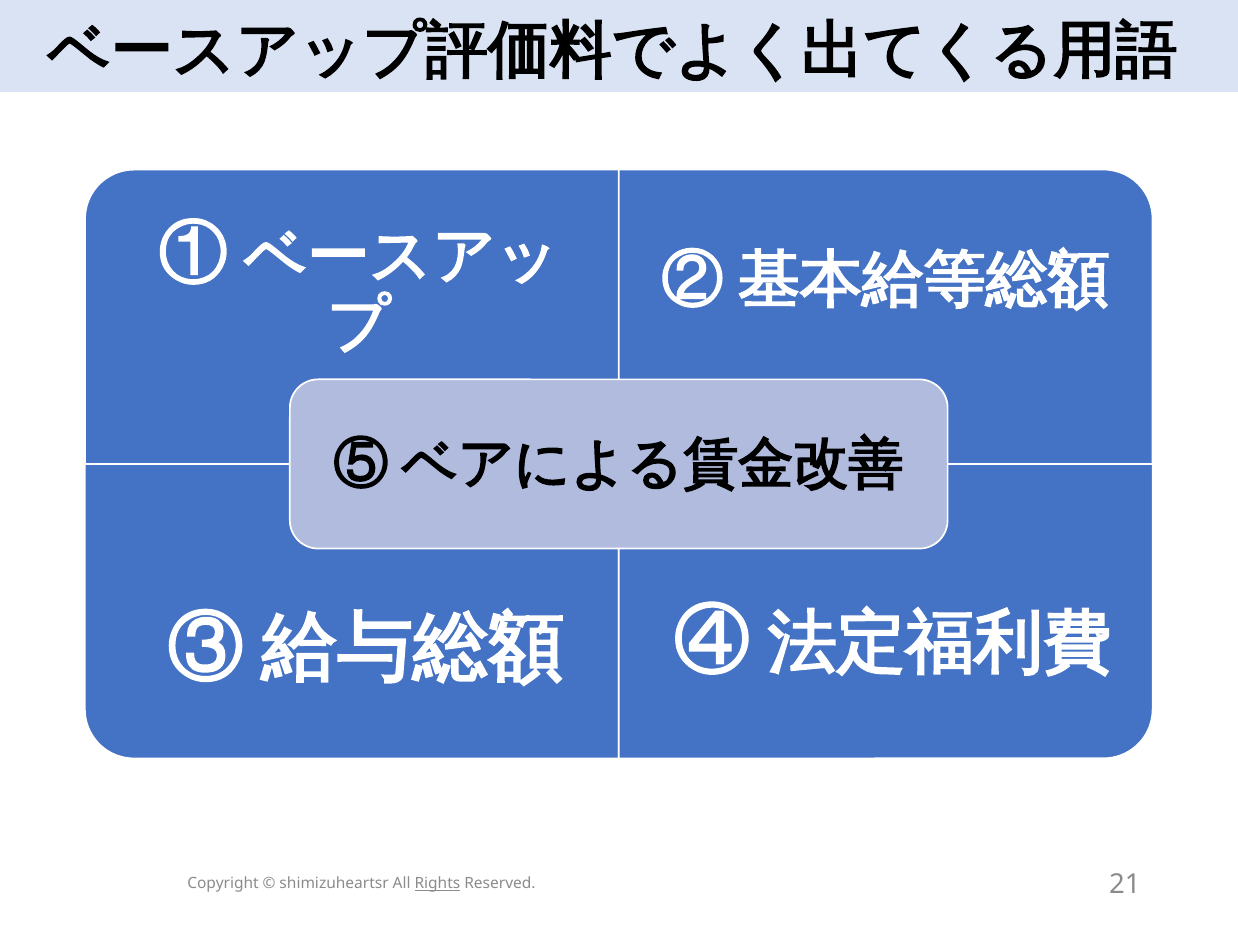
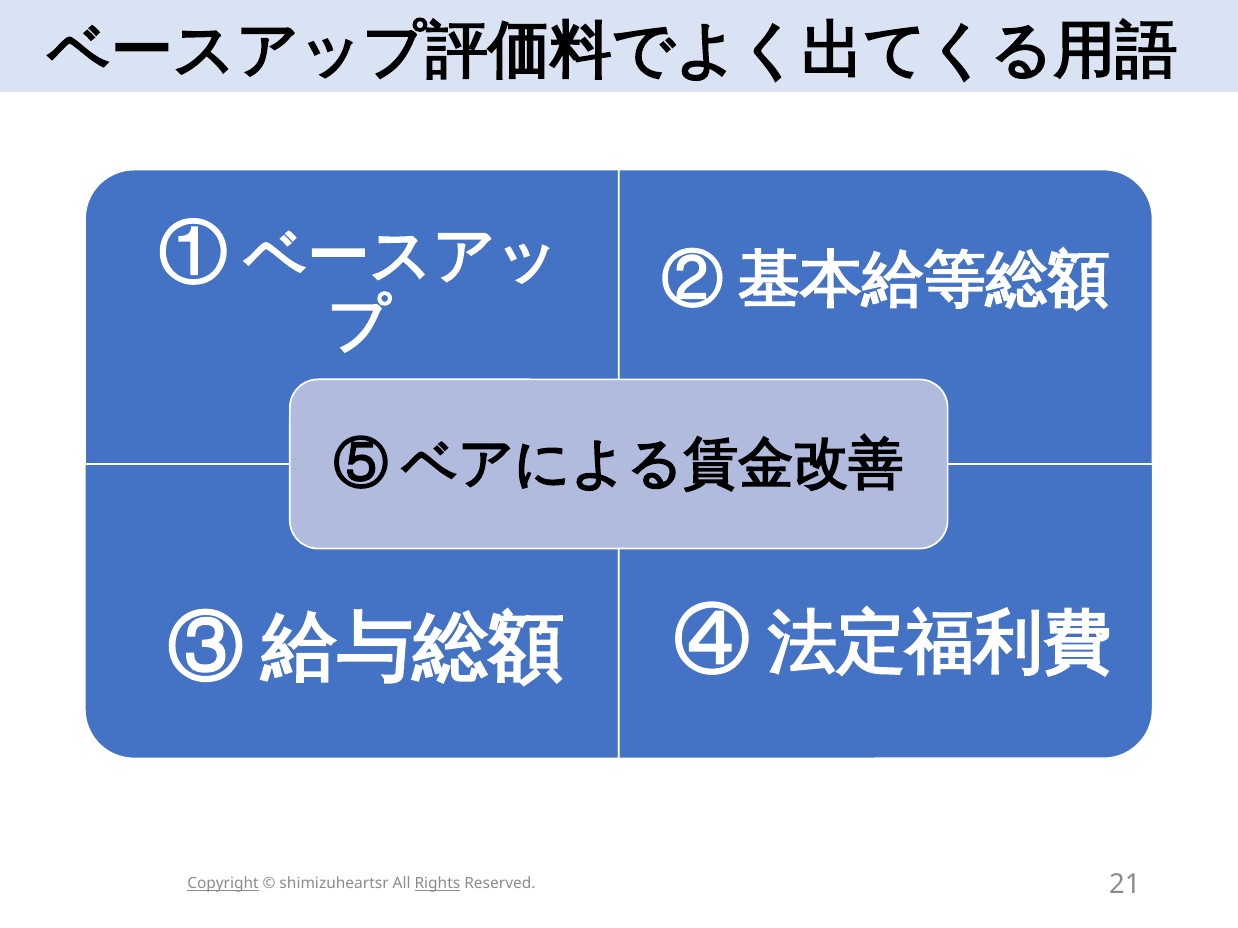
Copyright underline: none -> present (223, 884)
